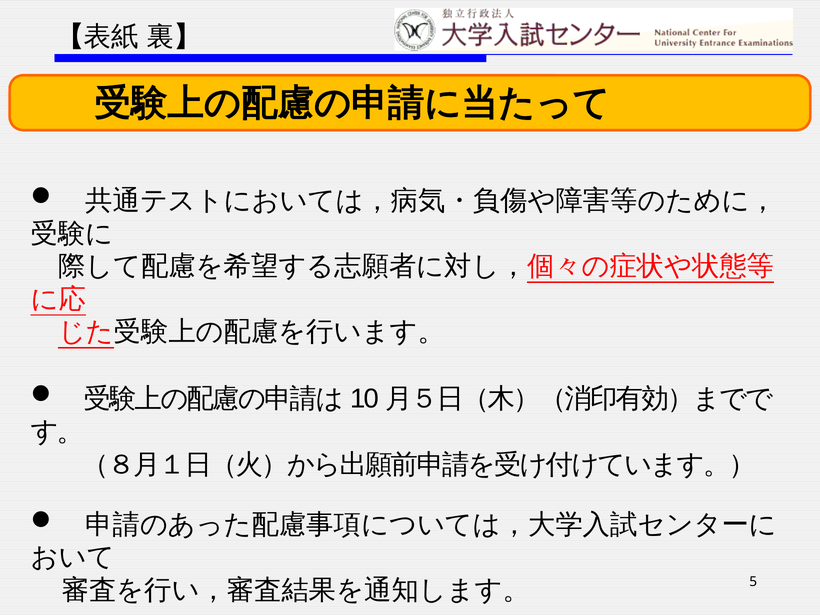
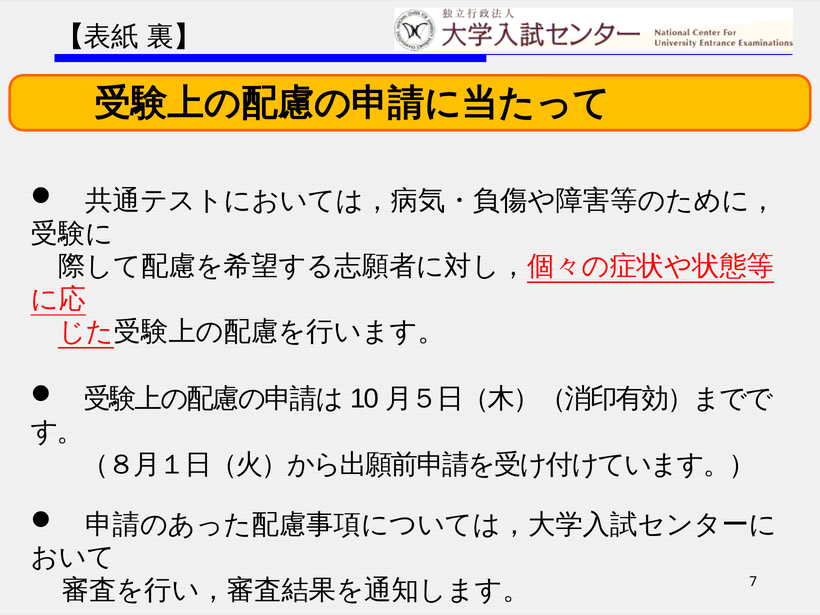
5: 5 -> 7 (753, 582)
